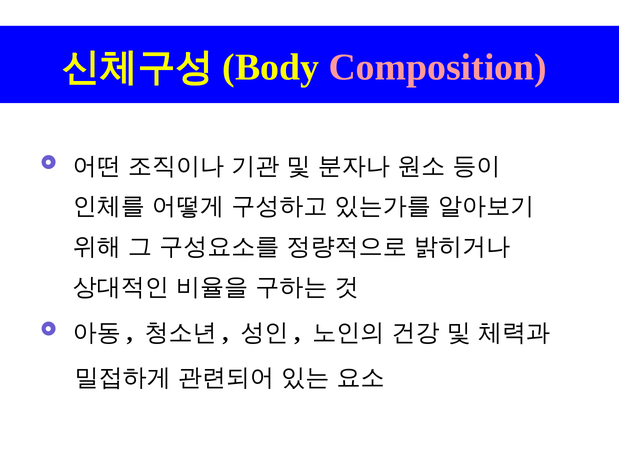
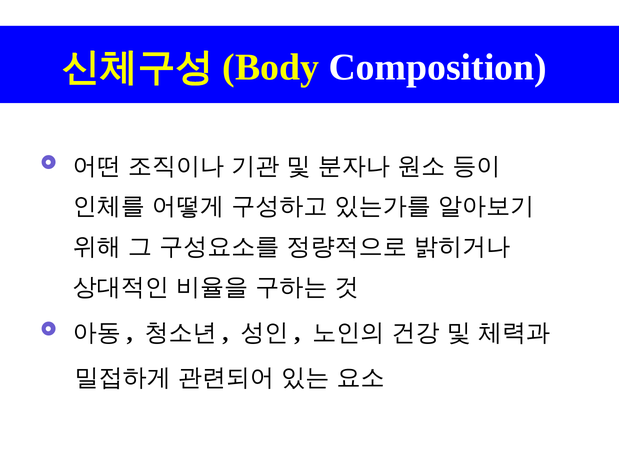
Composition colour: pink -> white (438, 67)
